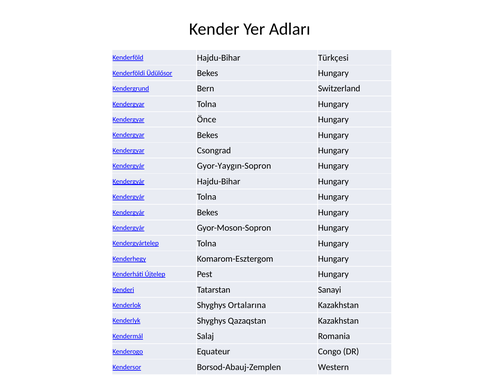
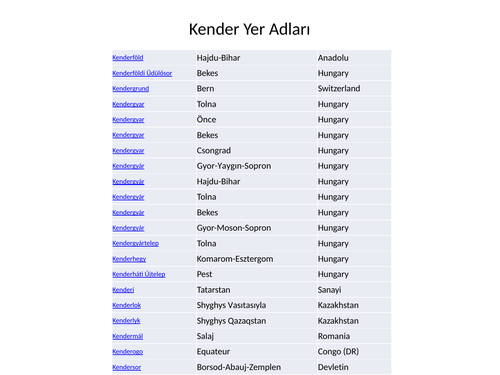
Türkçesi: Türkçesi -> Anadolu (333, 58)
Ortalarına: Ortalarına -> Vasıtasıyla (247, 305)
Western: Western -> Devletin (333, 367)
